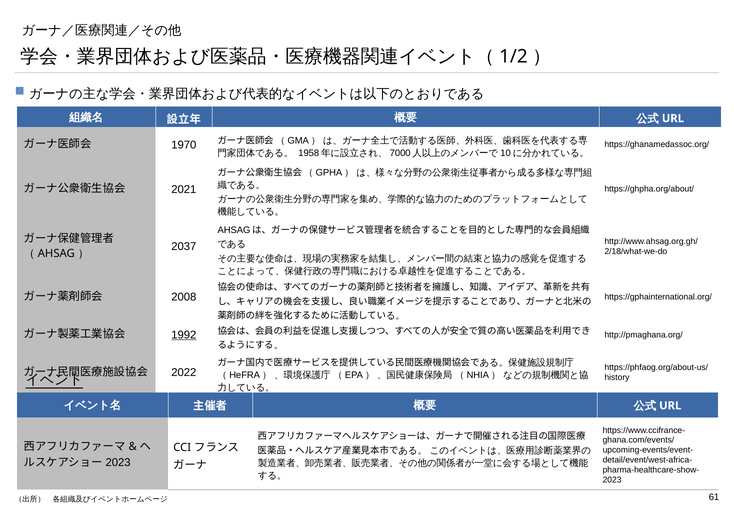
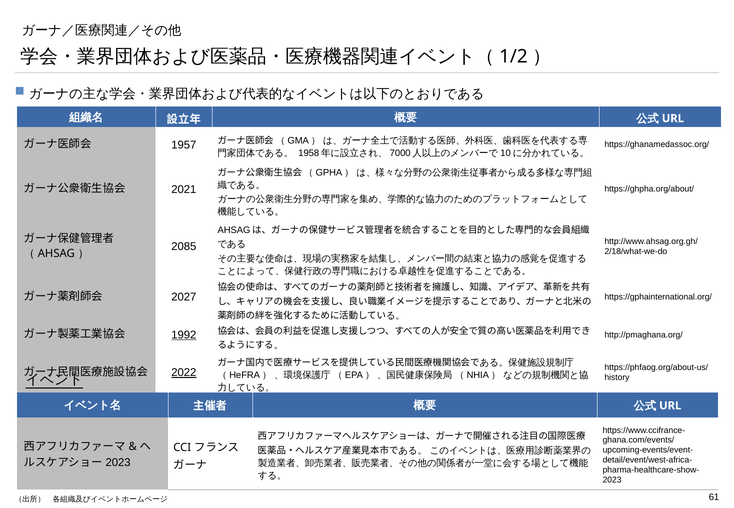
1970: 1970 -> 1957 (184, 145)
2037: 2037 -> 2085 (184, 247)
2008: 2008 -> 2027 (184, 297)
2022 underline: none -> present (184, 373)
